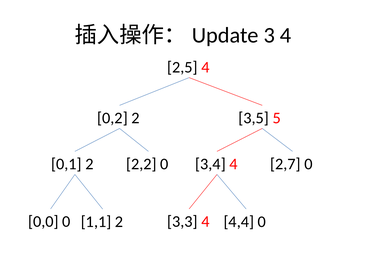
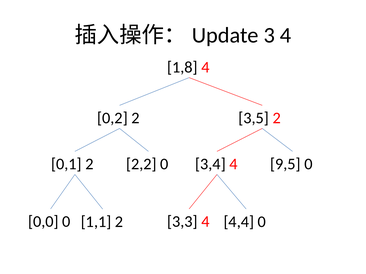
2,5: 2,5 -> 1,8 (182, 67)
3,5 5: 5 -> 2 (277, 118)
2,7: 2,7 -> 9,5 (285, 164)
